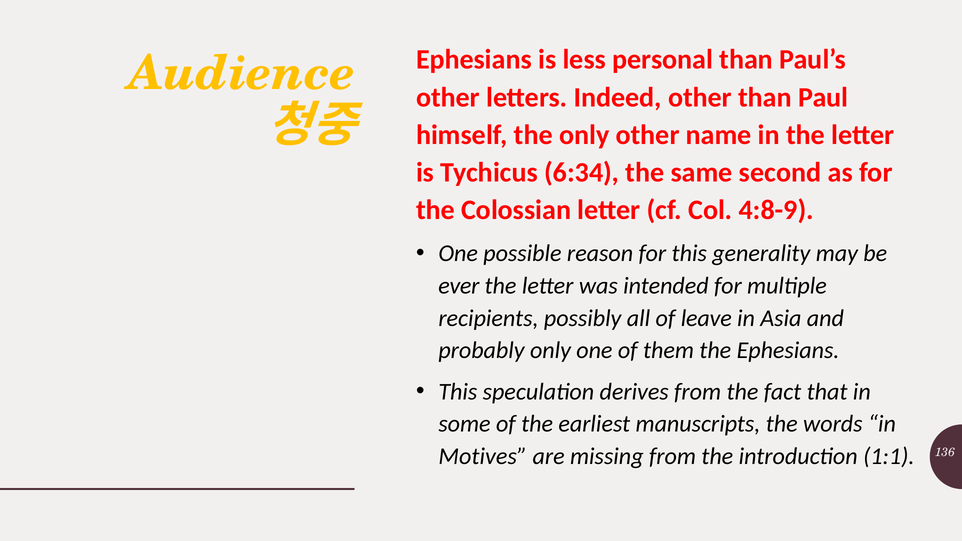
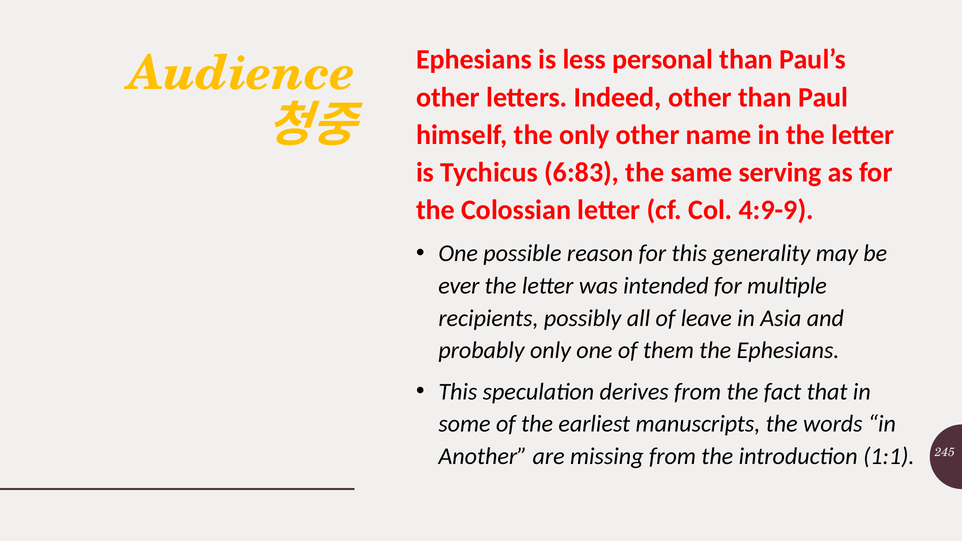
6:34: 6:34 -> 6:83 (582, 173)
second: second -> serving (780, 173)
4:8-9: 4:8-9 -> 4:9-9 (776, 210)
Motives: Motives -> Another (483, 456)
136: 136 -> 245 (945, 452)
